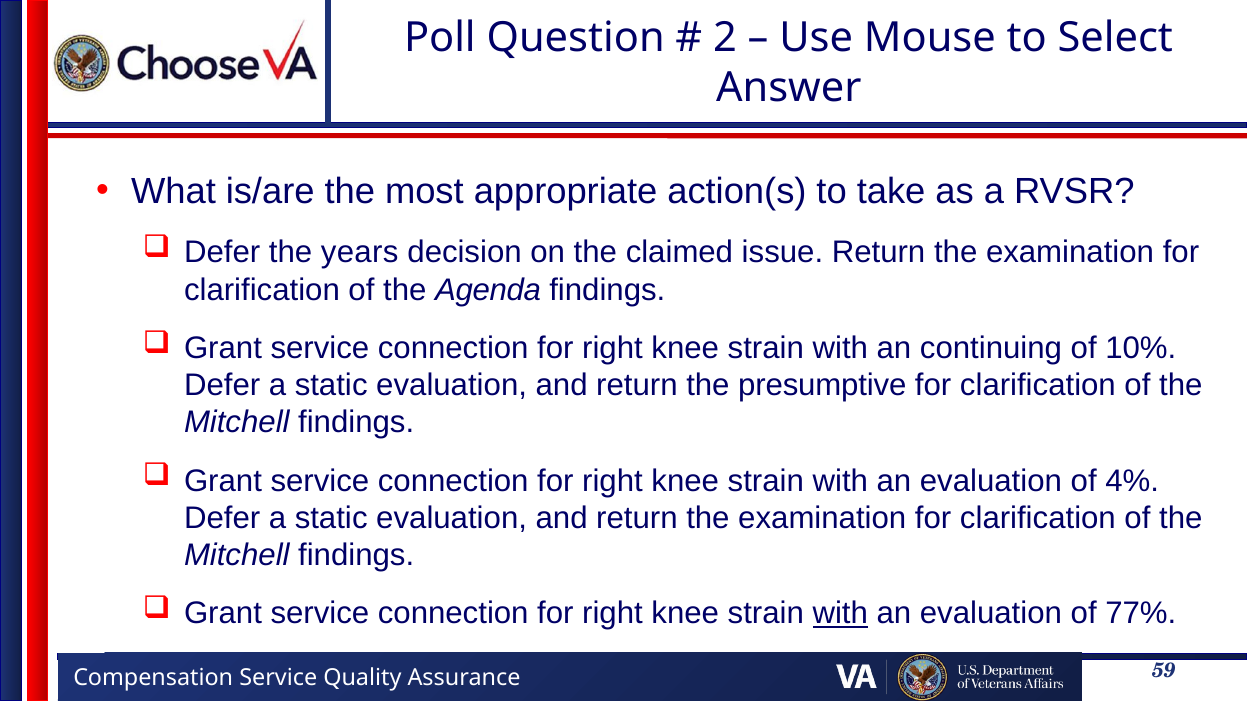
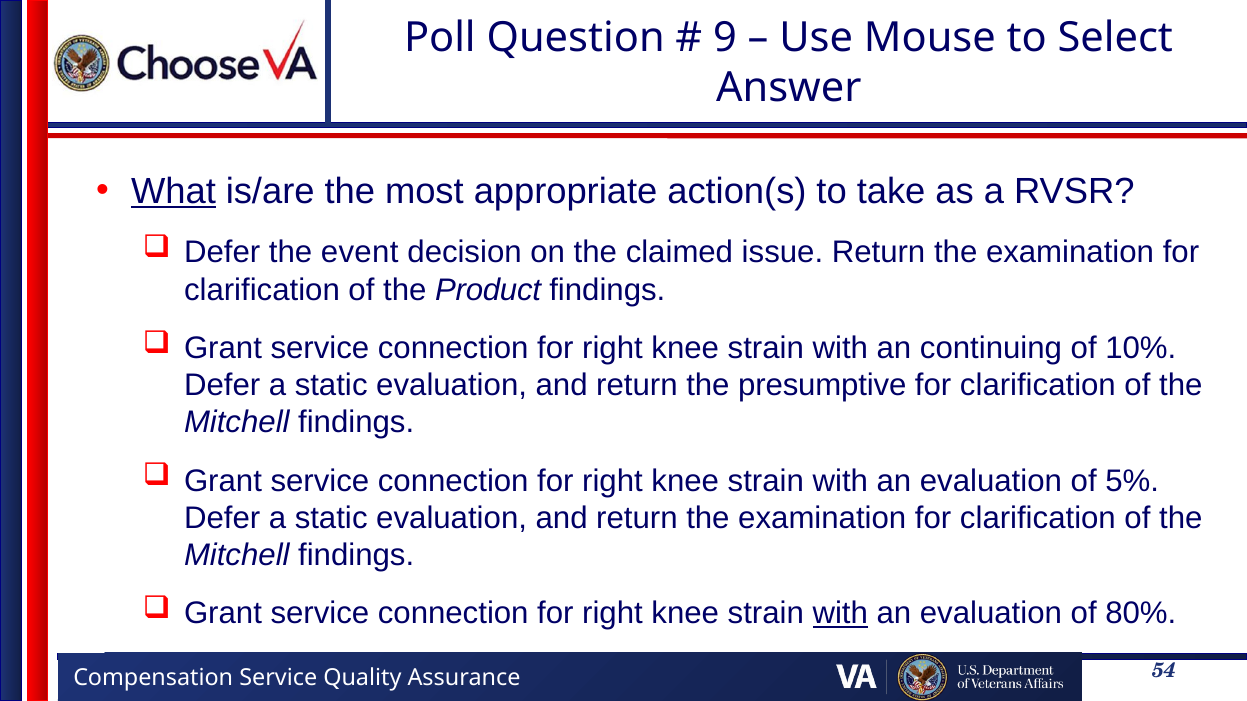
2: 2 -> 9 (725, 38)
What underline: none -> present (174, 192)
years: years -> event (360, 253)
Agenda: Agenda -> Product (488, 290)
4%: 4% -> 5% (1132, 481)
77%: 77% -> 80% (1141, 614)
59: 59 -> 54 (1164, 671)
